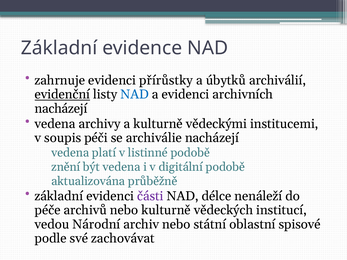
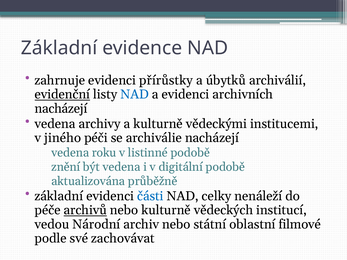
soupis: soupis -> jiného (63, 138)
platí: platí -> roku (104, 153)
části colour: purple -> blue (150, 196)
délce: délce -> celky (217, 196)
archivů underline: none -> present (85, 210)
spisové: spisové -> filmové (300, 224)
